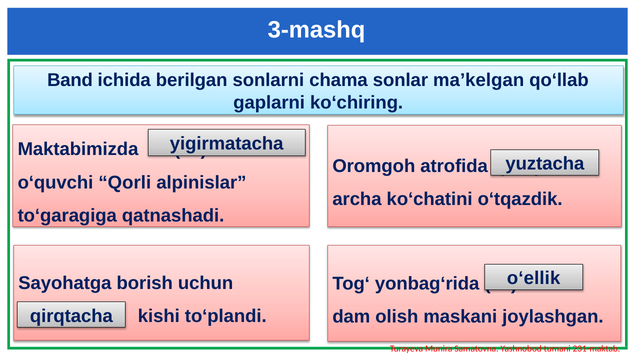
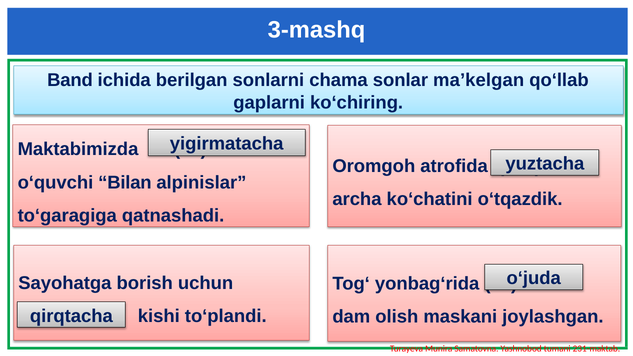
Qorli: Qorli -> Bilan (125, 182)
o‘ellik: o‘ellik -> o‘juda (534, 278)
